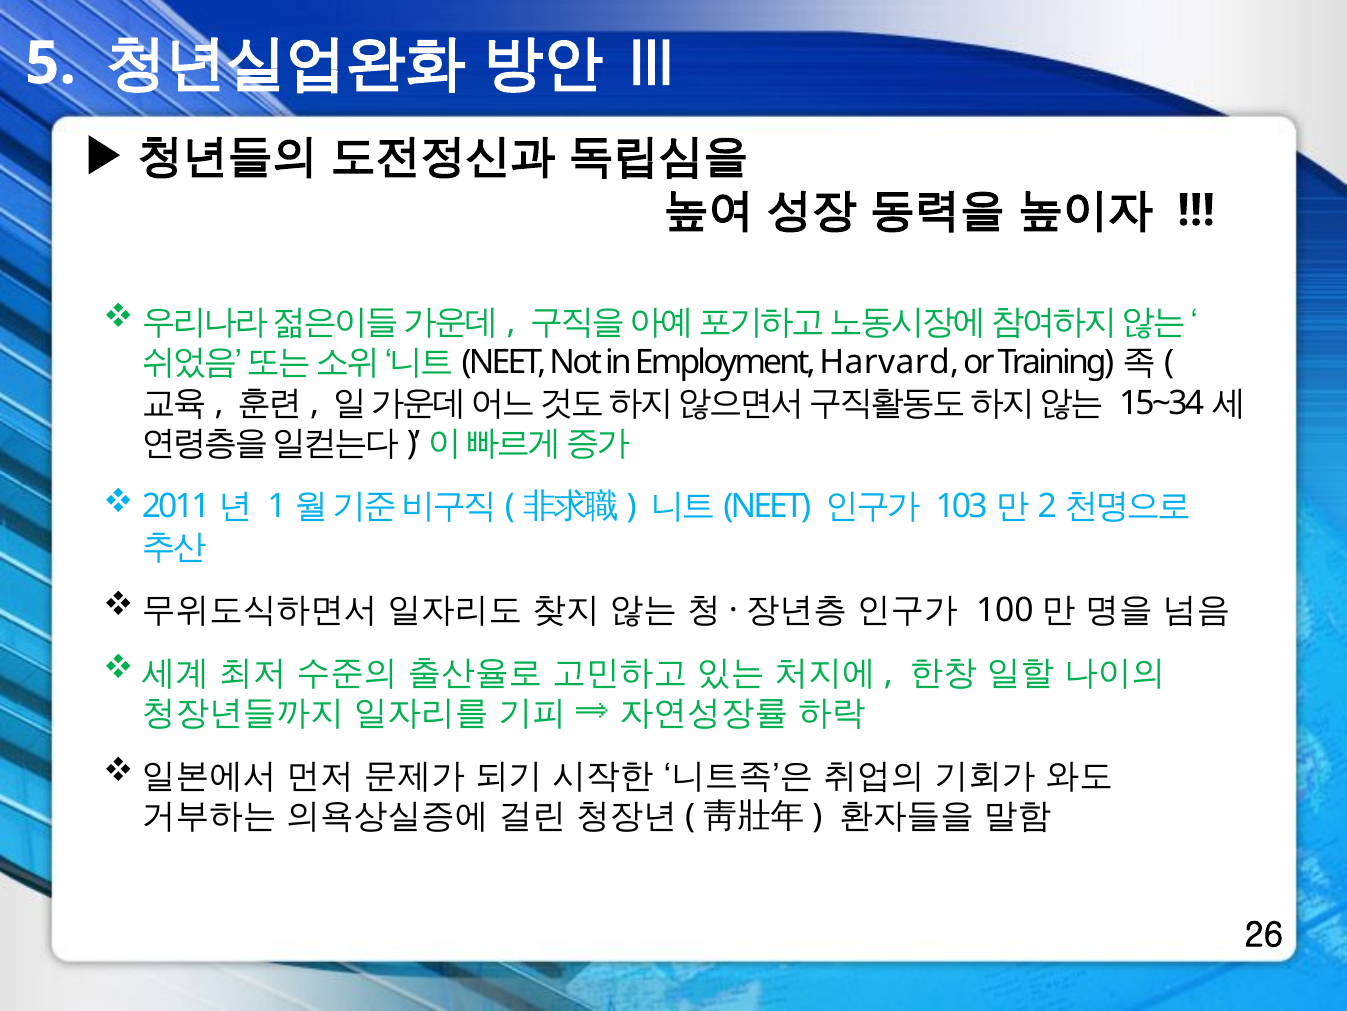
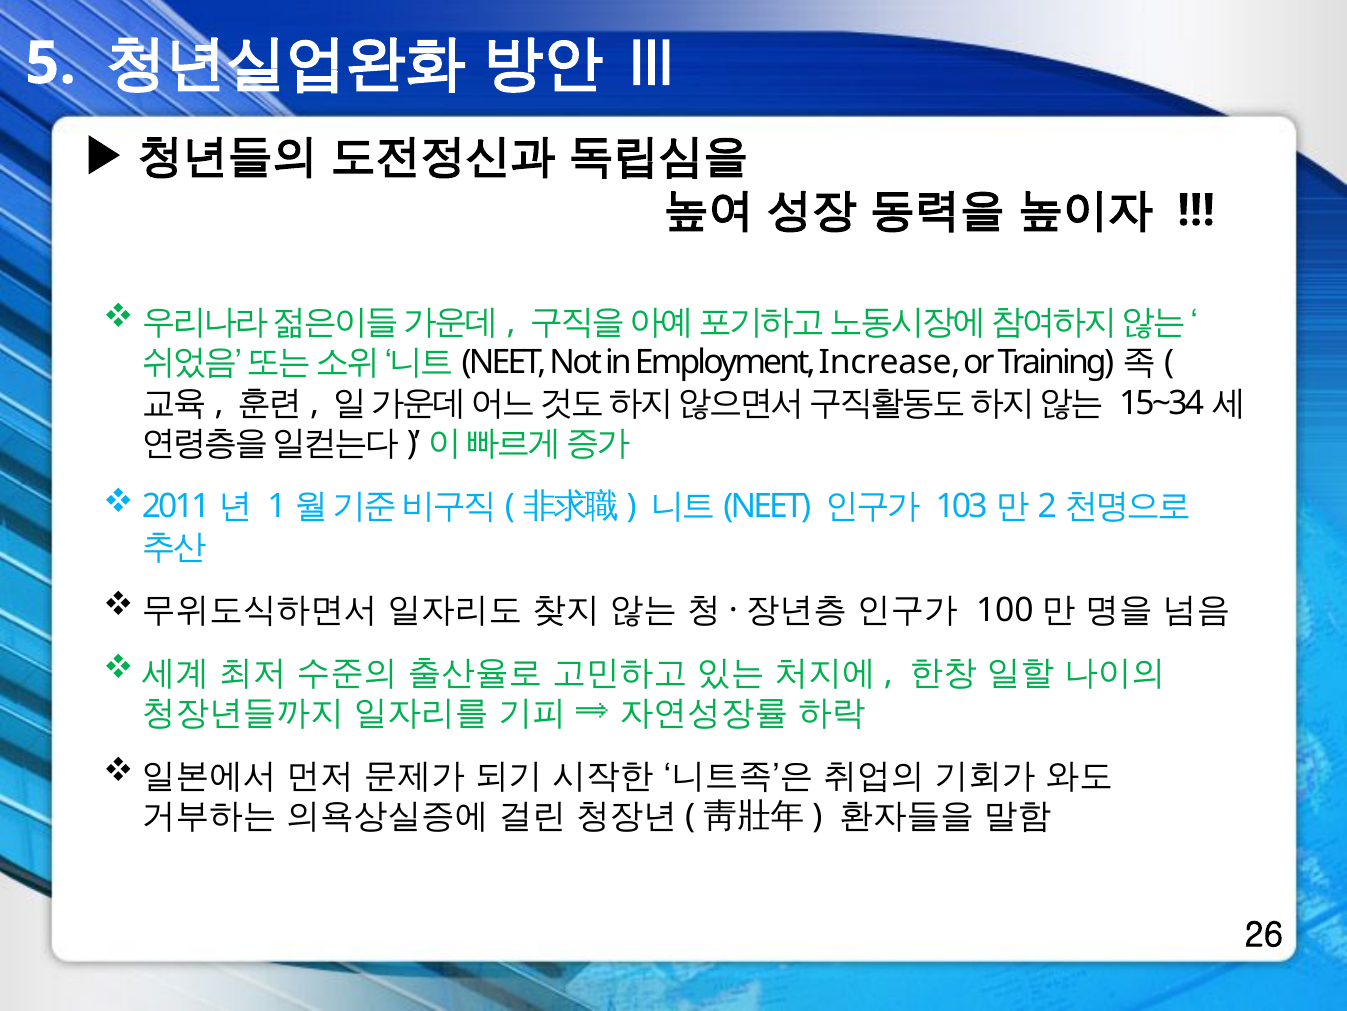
Harvard: Harvard -> Increase (890, 363)
